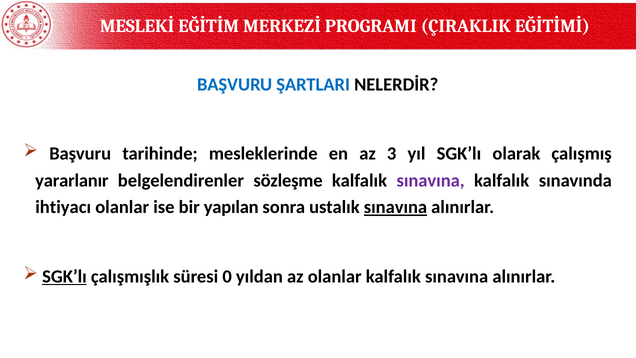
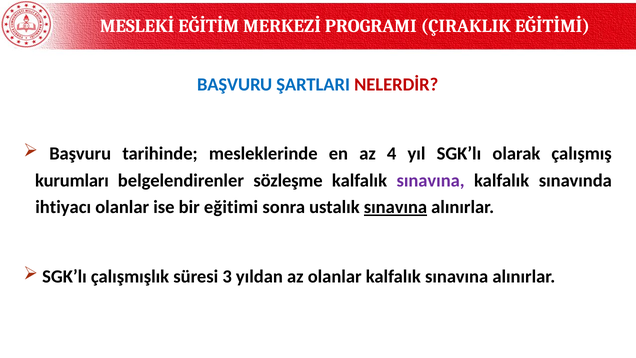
NELERDİR colour: black -> red (396, 84)
3: 3 -> 4 (392, 154)
yararlanır: yararlanır -> kurumları (72, 180)
yapılan: yapılan -> eğitimi (231, 207)
SGK’lı underline: present -> none (64, 277)
0: 0 -> 3 (227, 277)
